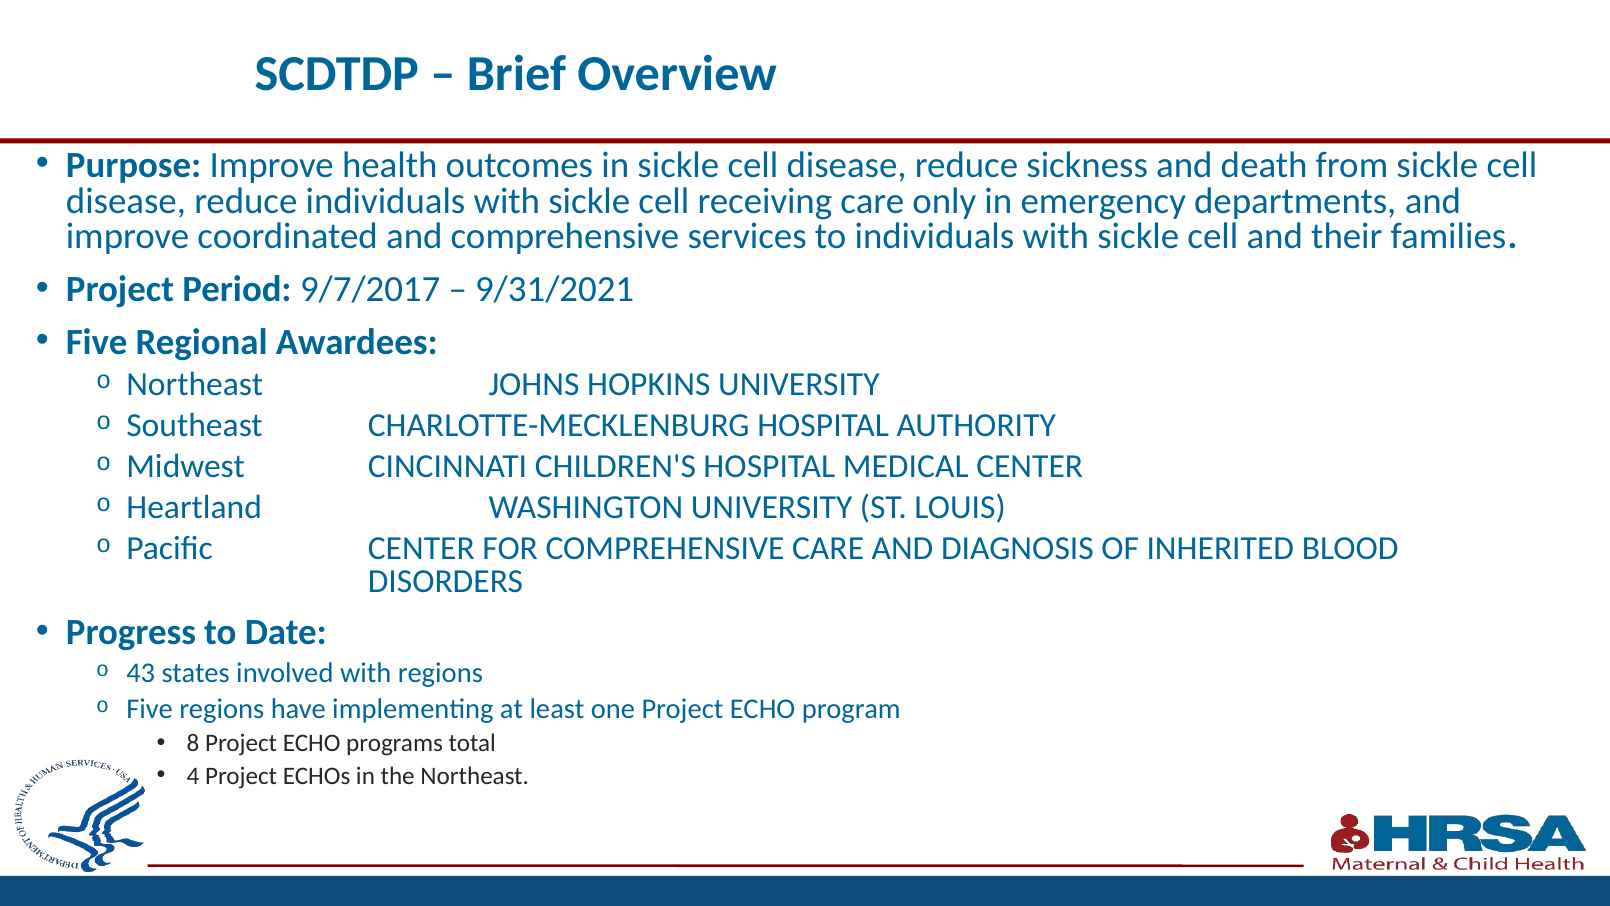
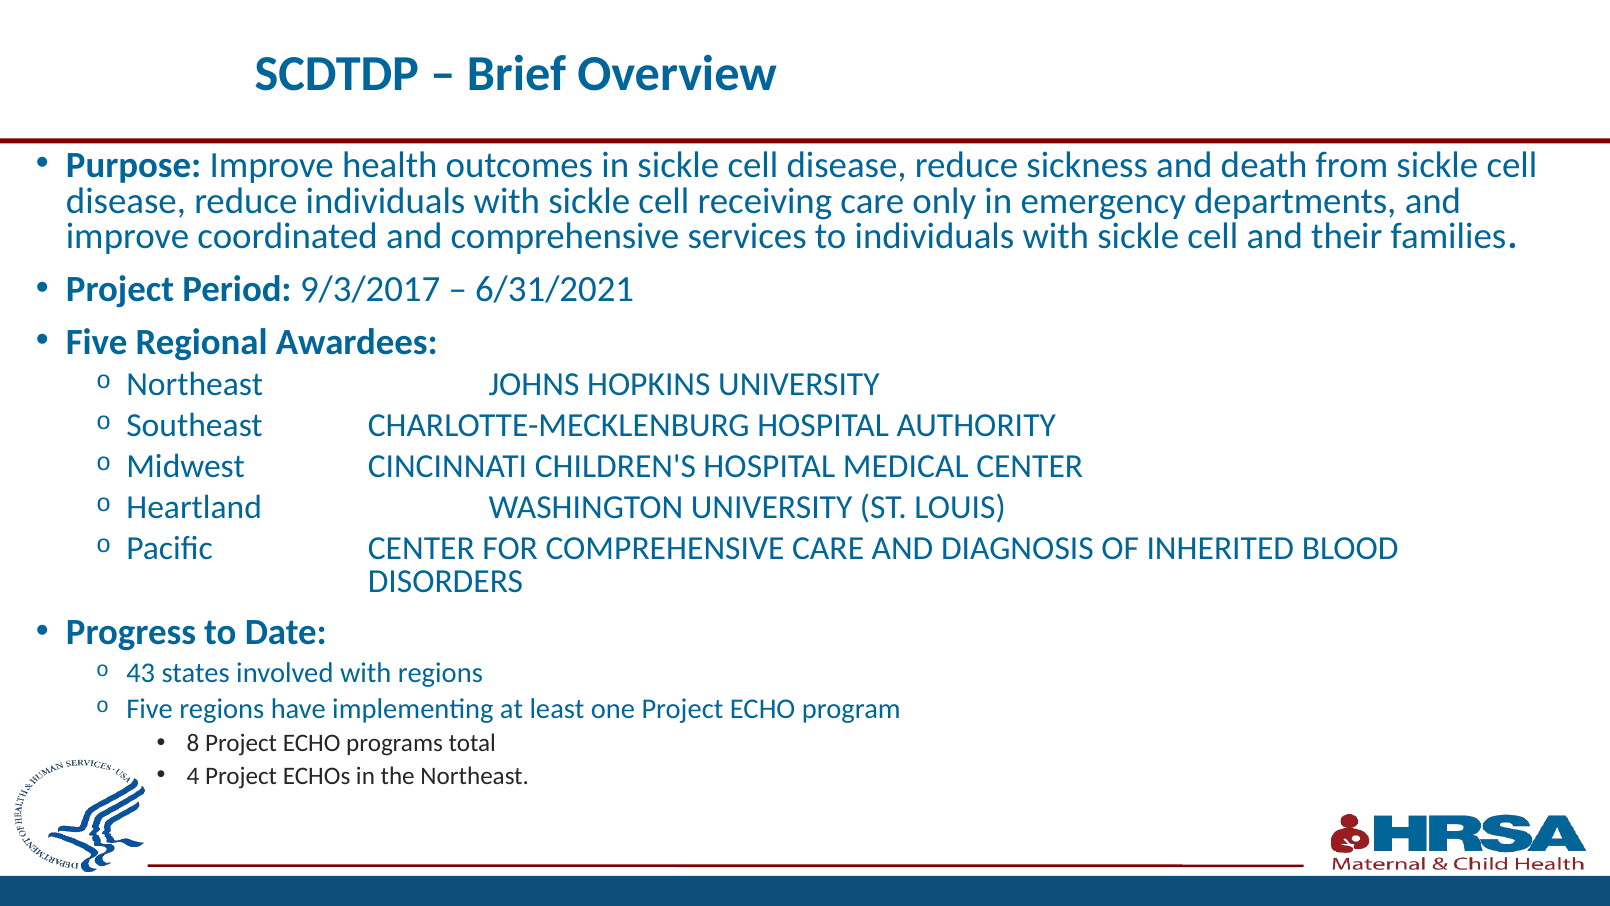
9/7/2017: 9/7/2017 -> 9/3/2017 (370, 289)
9/31/2021: 9/31/2021 -> 6/31/2021 (555, 289)
